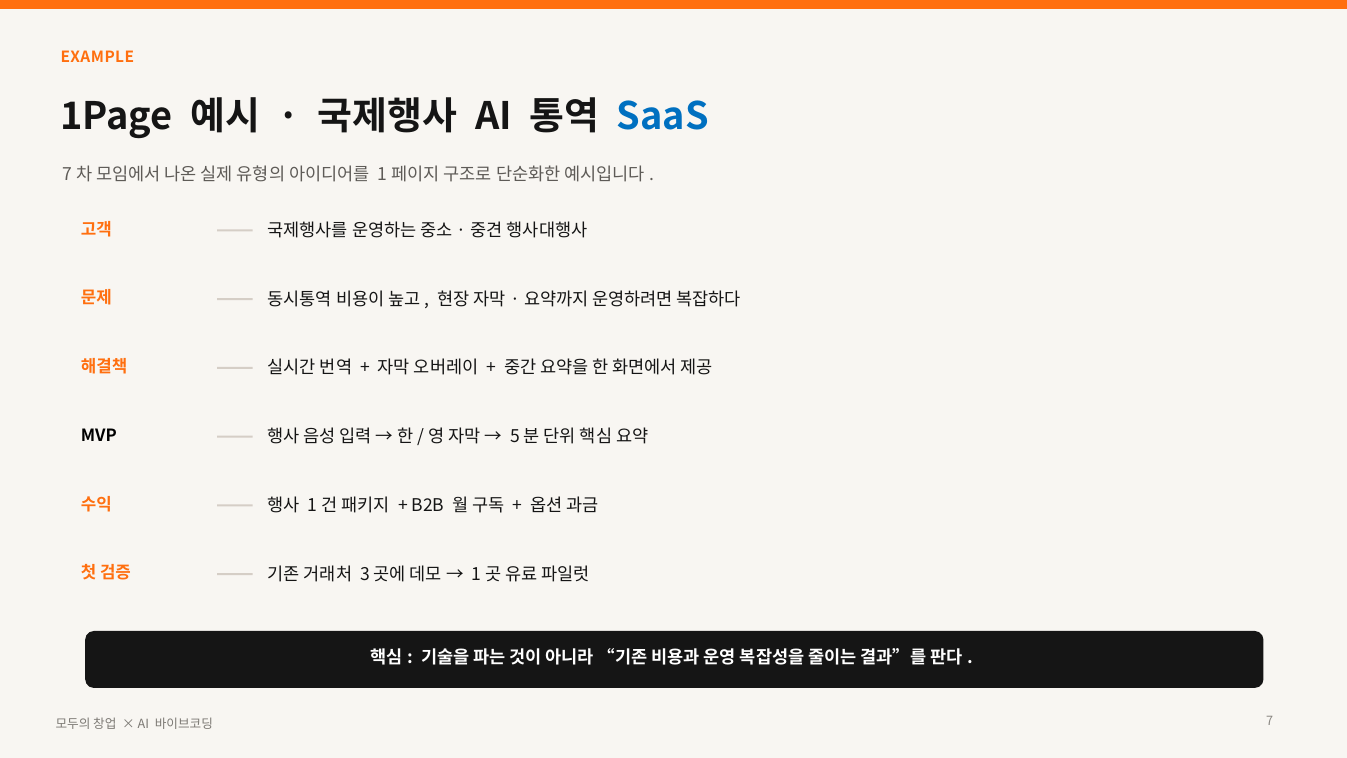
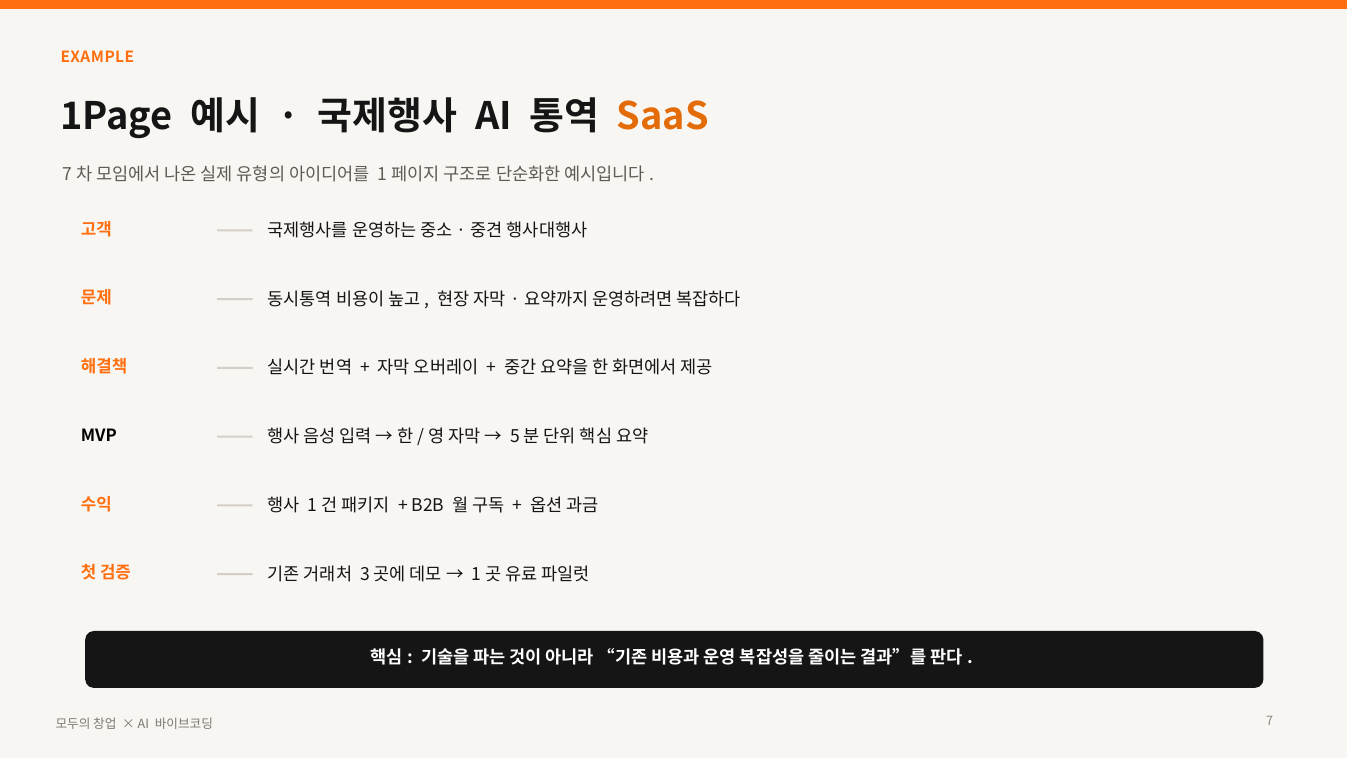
SaaS colour: blue -> orange (663, 117)
